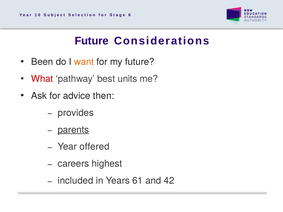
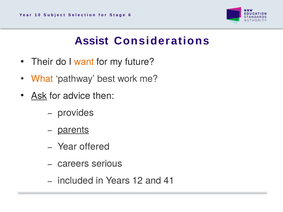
Future: Future -> Assist (92, 41)
Been: Been -> Their (42, 62)
What colour: red -> orange (42, 79)
units: units -> work (127, 79)
Ask underline: none -> present (39, 96)
highest: highest -> serious (107, 164)
61: 61 -> 12 (138, 181)
42: 42 -> 41 (169, 181)
